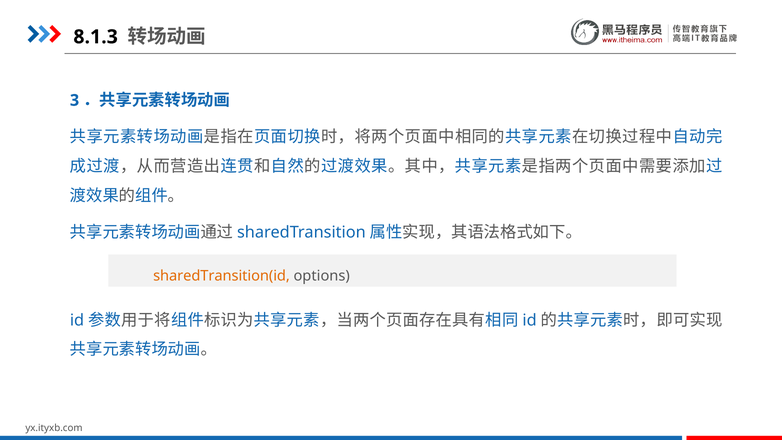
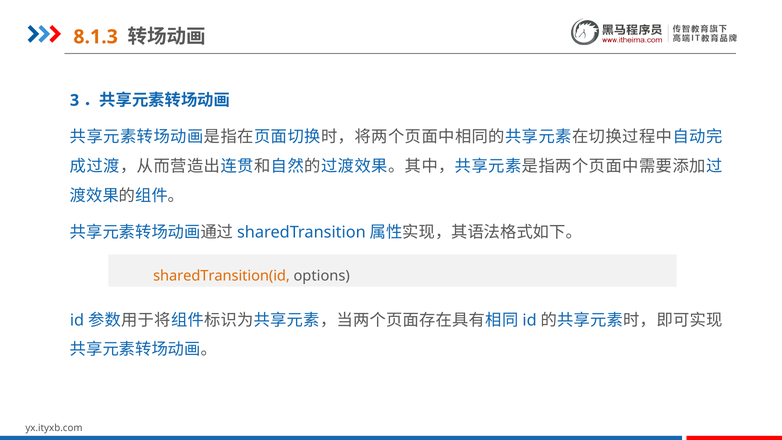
8.1.3 colour: black -> orange (96, 37)
